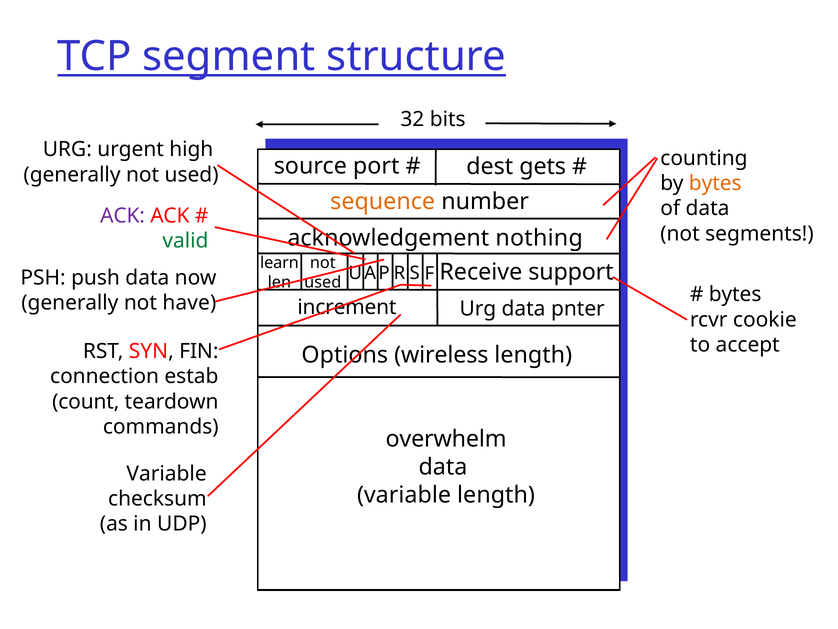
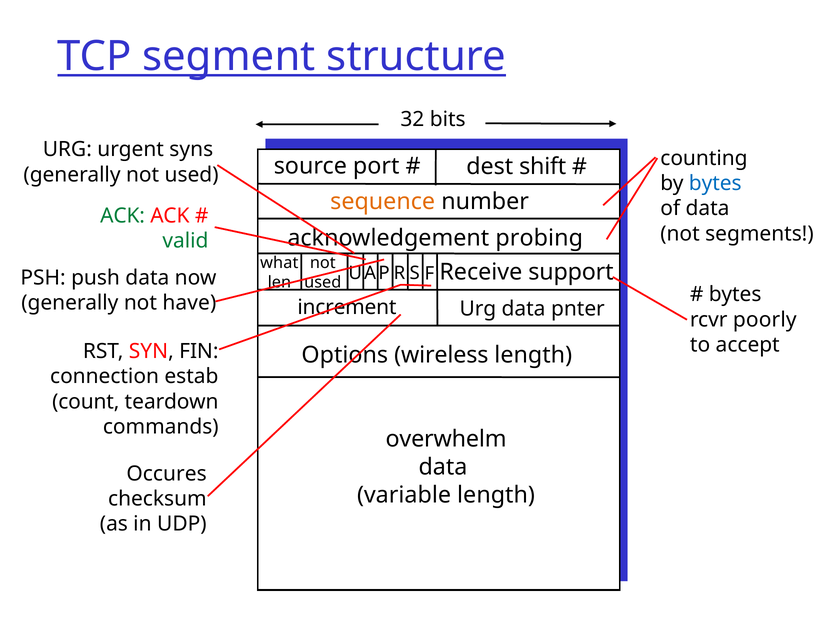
high: high -> syns (191, 149)
gets: gets -> shift (543, 166)
bytes colour: orange -> blue (715, 183)
ACK colour: purple -> green (123, 216)
nothing: nothing -> probing (539, 238)
learn: learn -> what (279, 262)
cookie: cookie -> poorly (765, 319)
Variable: Variable -> Occures (167, 473)
